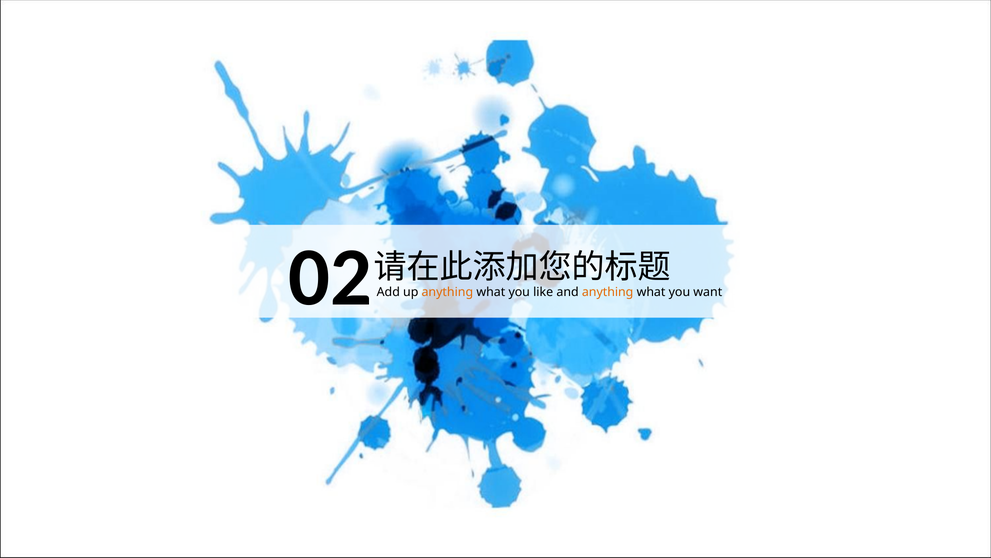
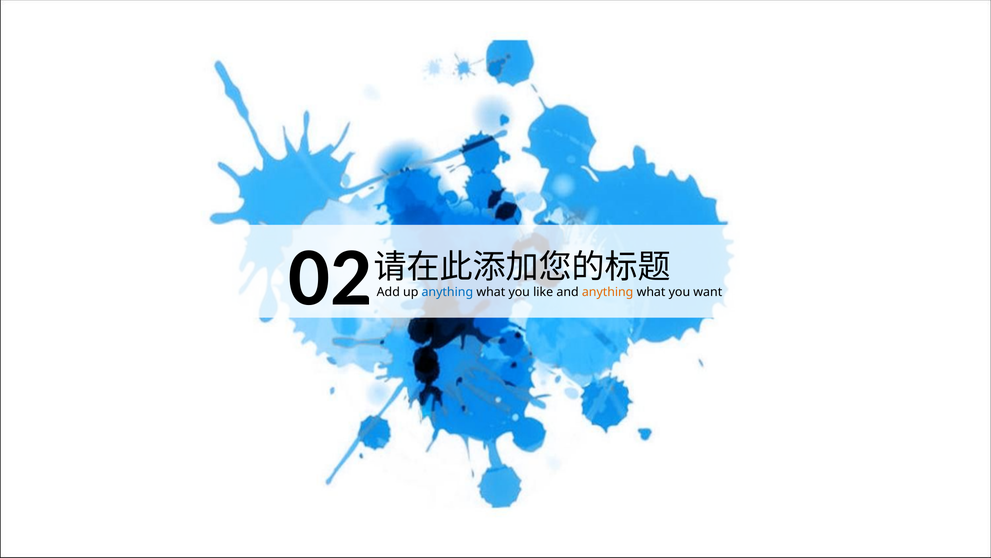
anything colour: orange -> blue (447, 292)
